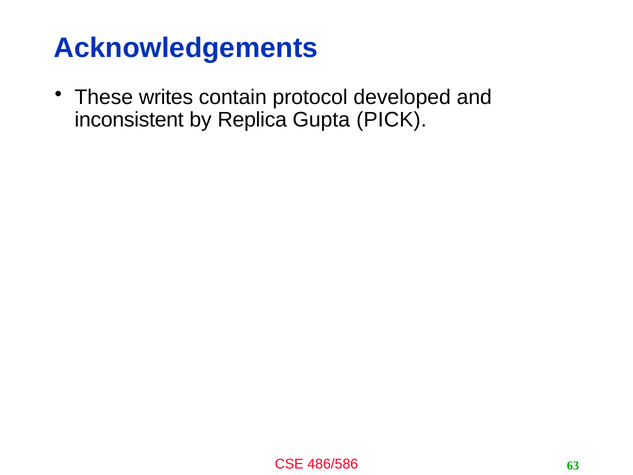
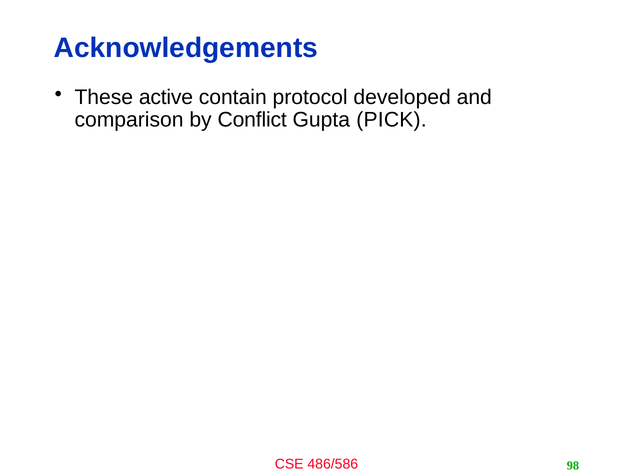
writes: writes -> active (166, 97)
inconsistent: inconsistent -> comparison (129, 120)
Replica: Replica -> Conflict (252, 120)
63: 63 -> 98 (573, 465)
